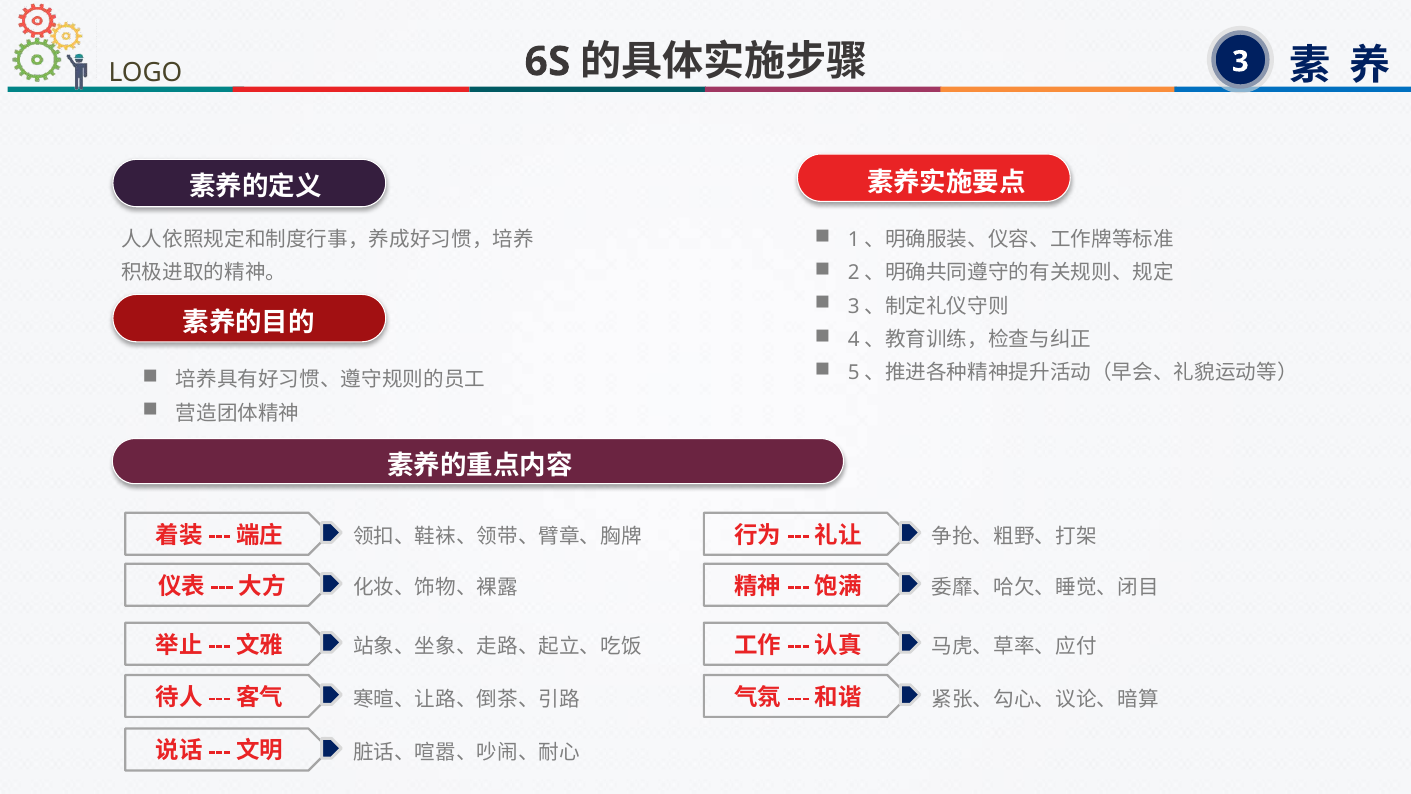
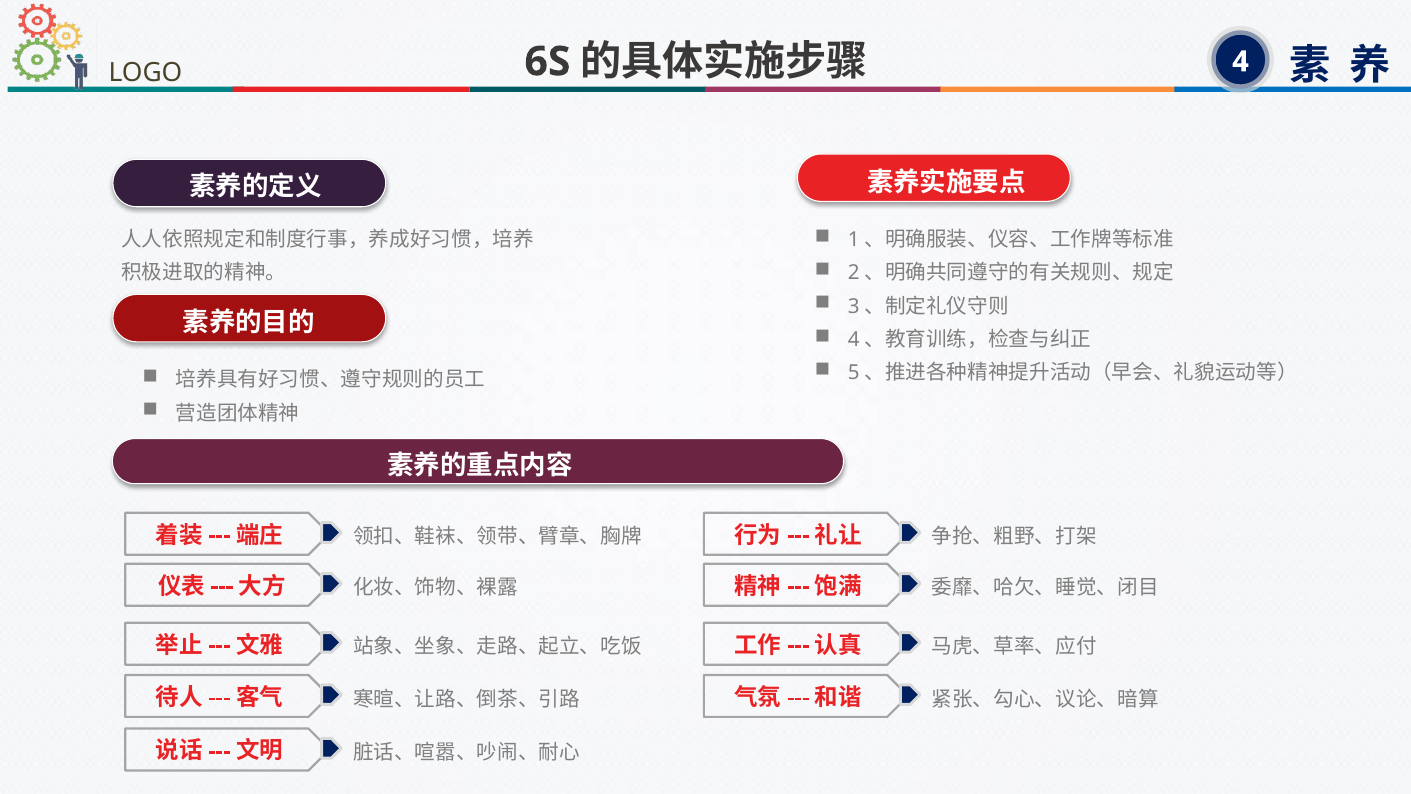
3: 3 -> 4 (1240, 62)
